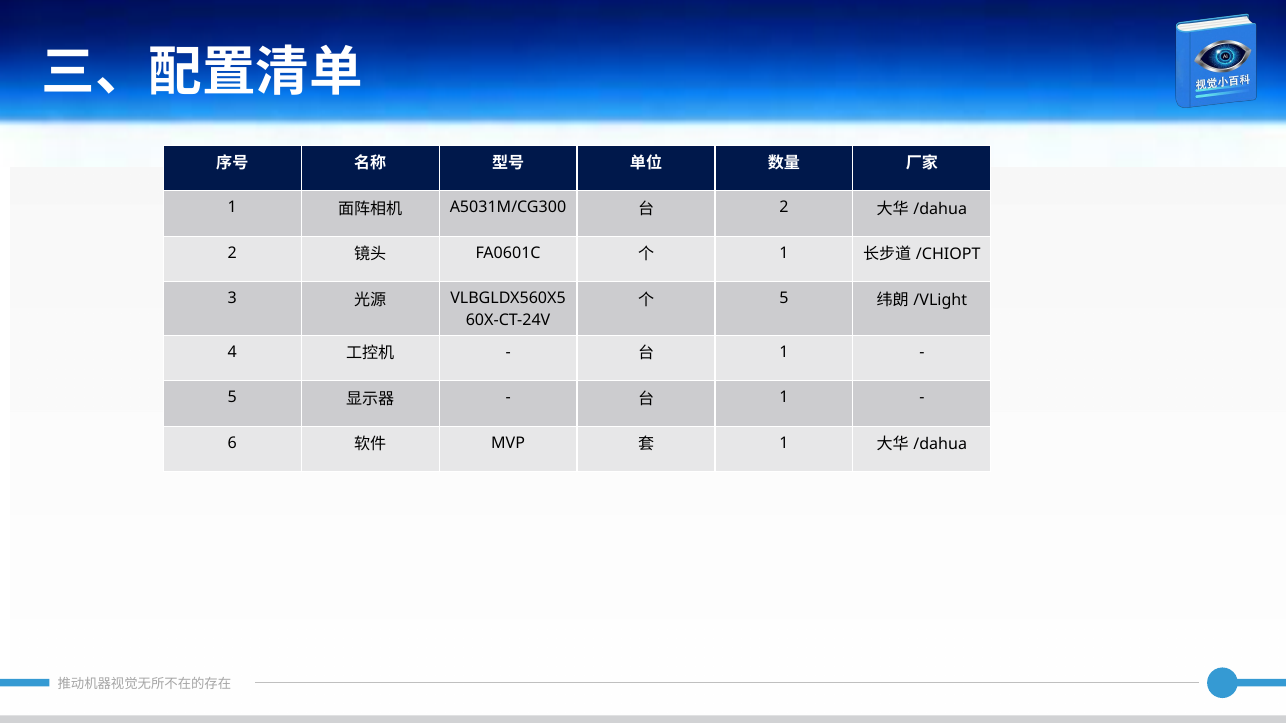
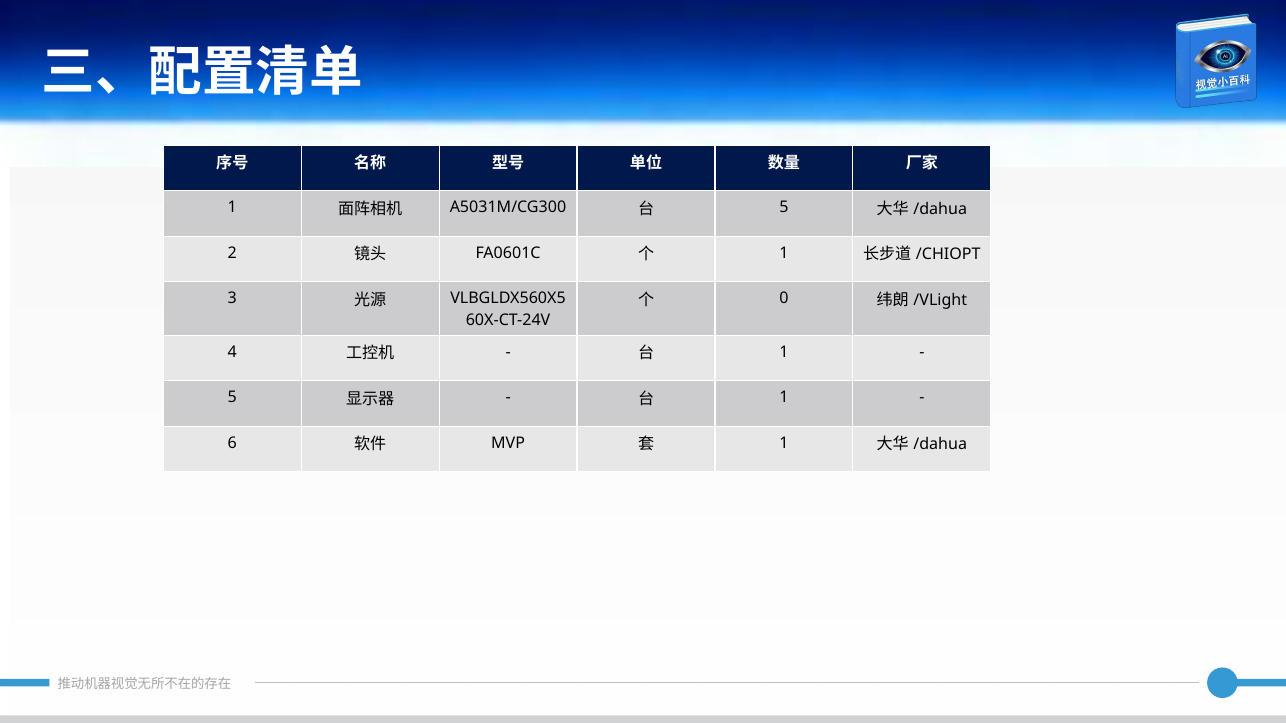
2: 2 -> 5 (784, 208)
5: 5 -> 0 (784, 299)
